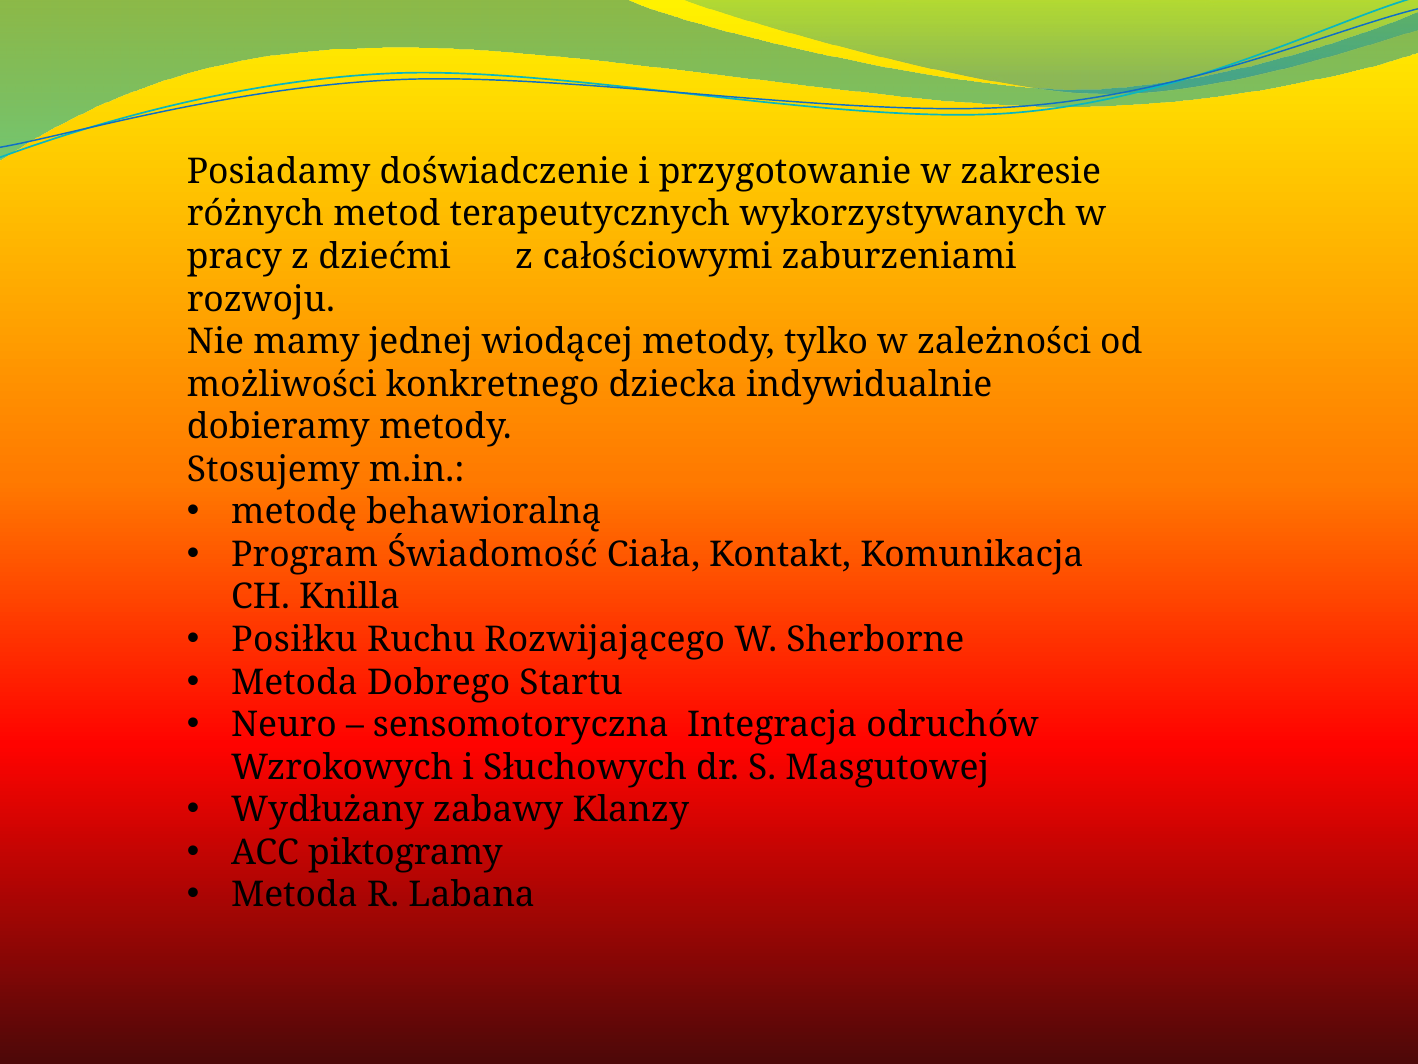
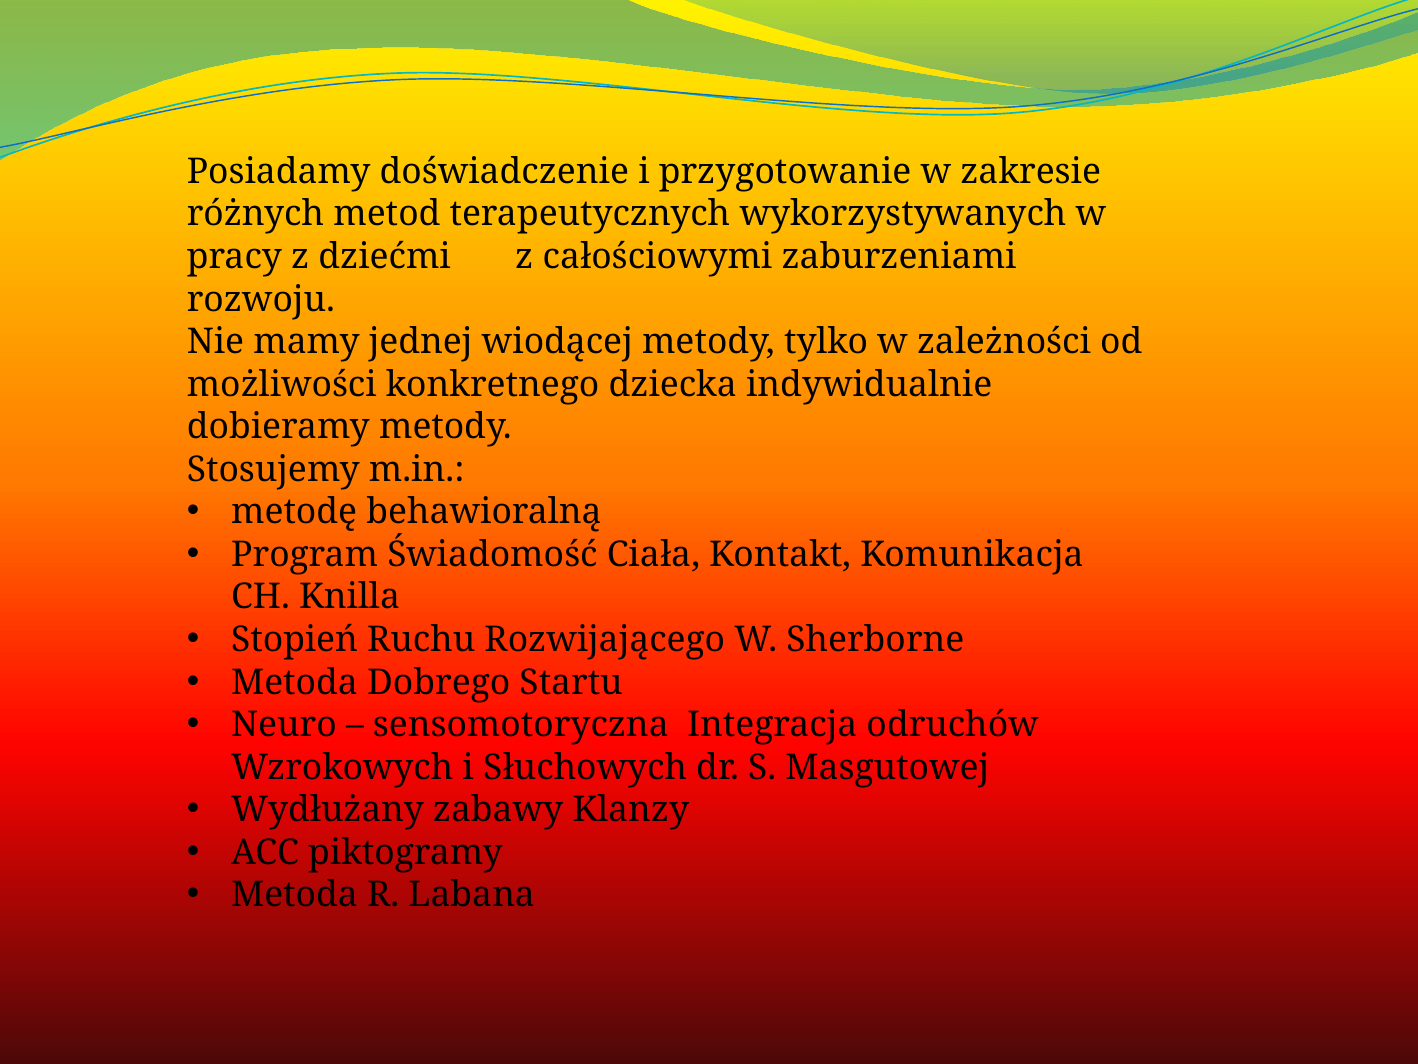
Posiłku: Posiłku -> Stopień (295, 640)
